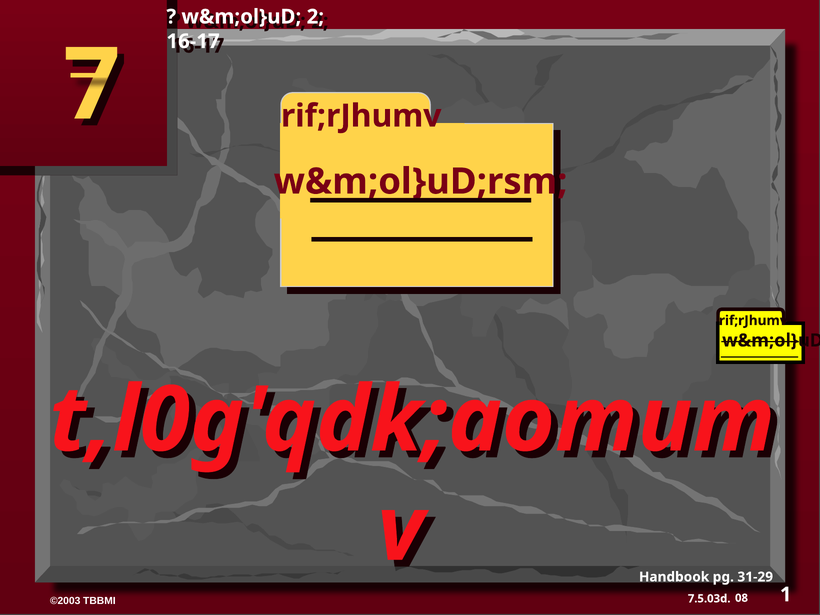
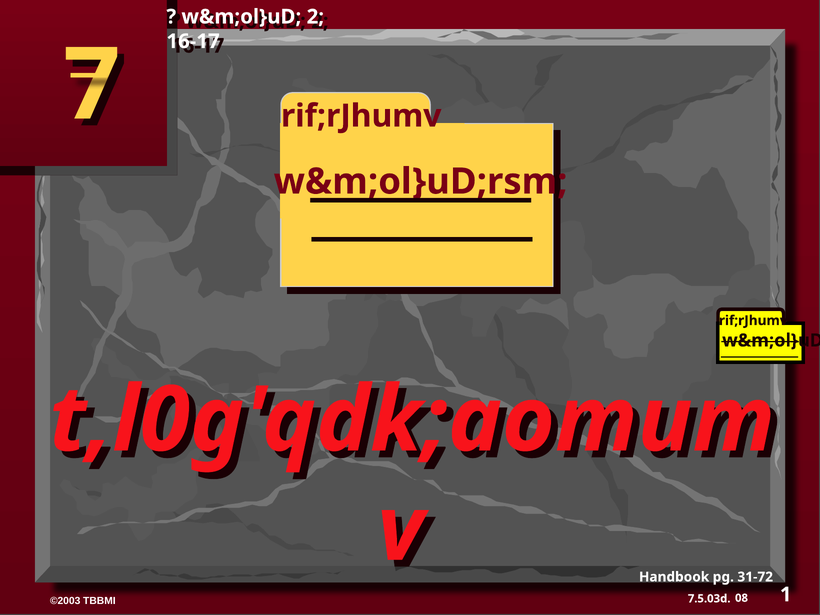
31-29: 31-29 -> 31-72 (755, 577)
